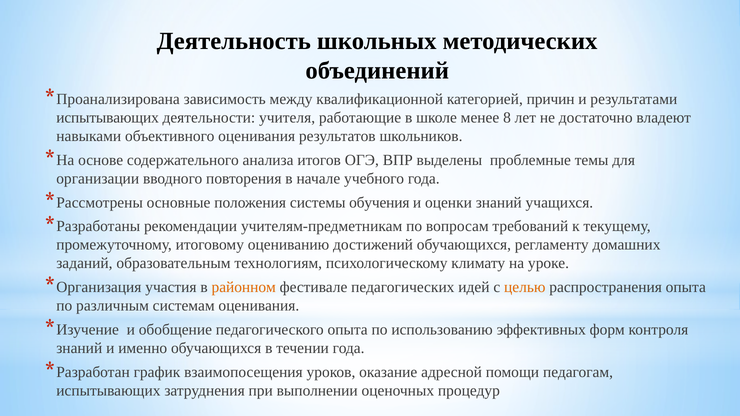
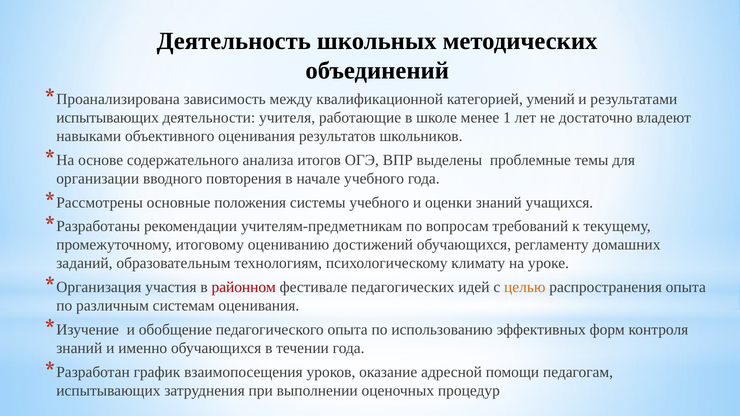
причин: причин -> умений (551, 99)
8: 8 -> 1 (507, 118)
системы обучения: обучения -> учебного (379, 203)
районном colour: orange -> red (244, 287)
